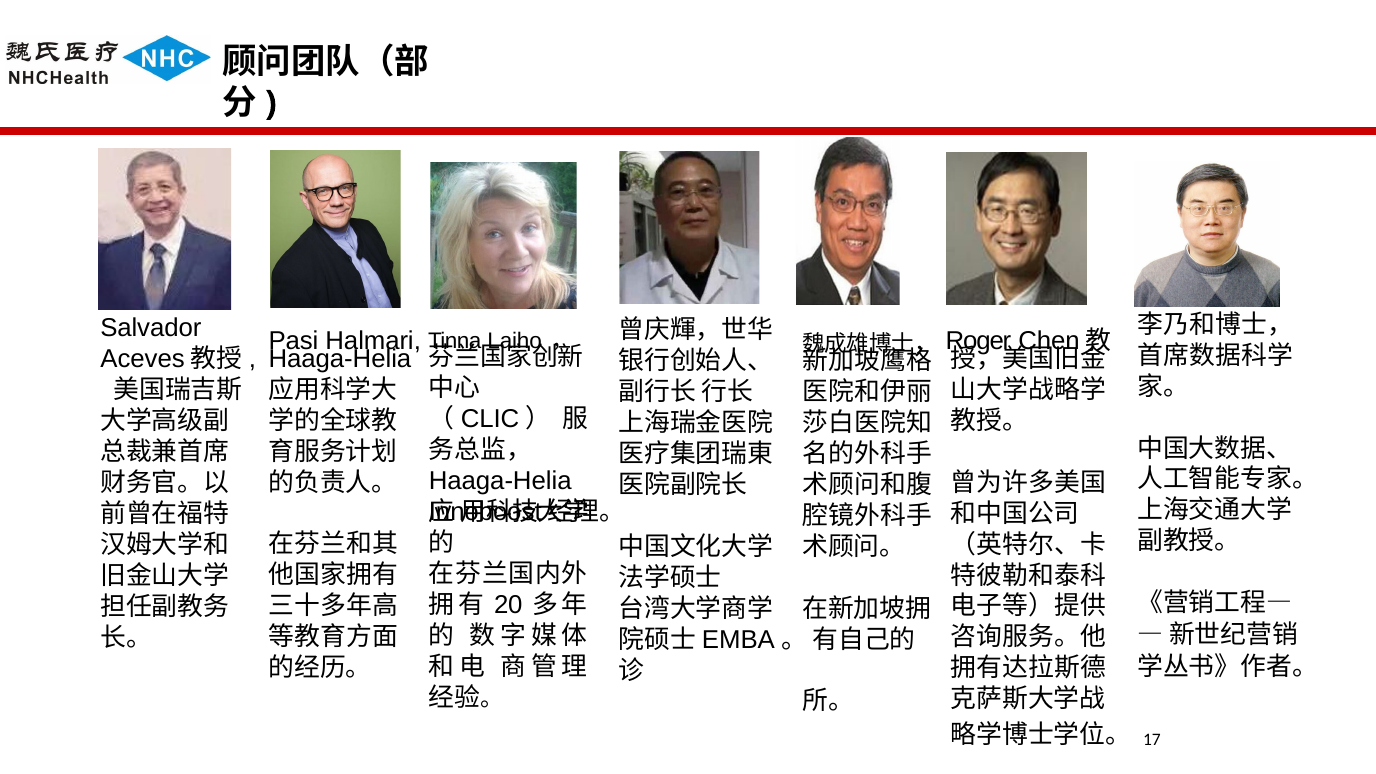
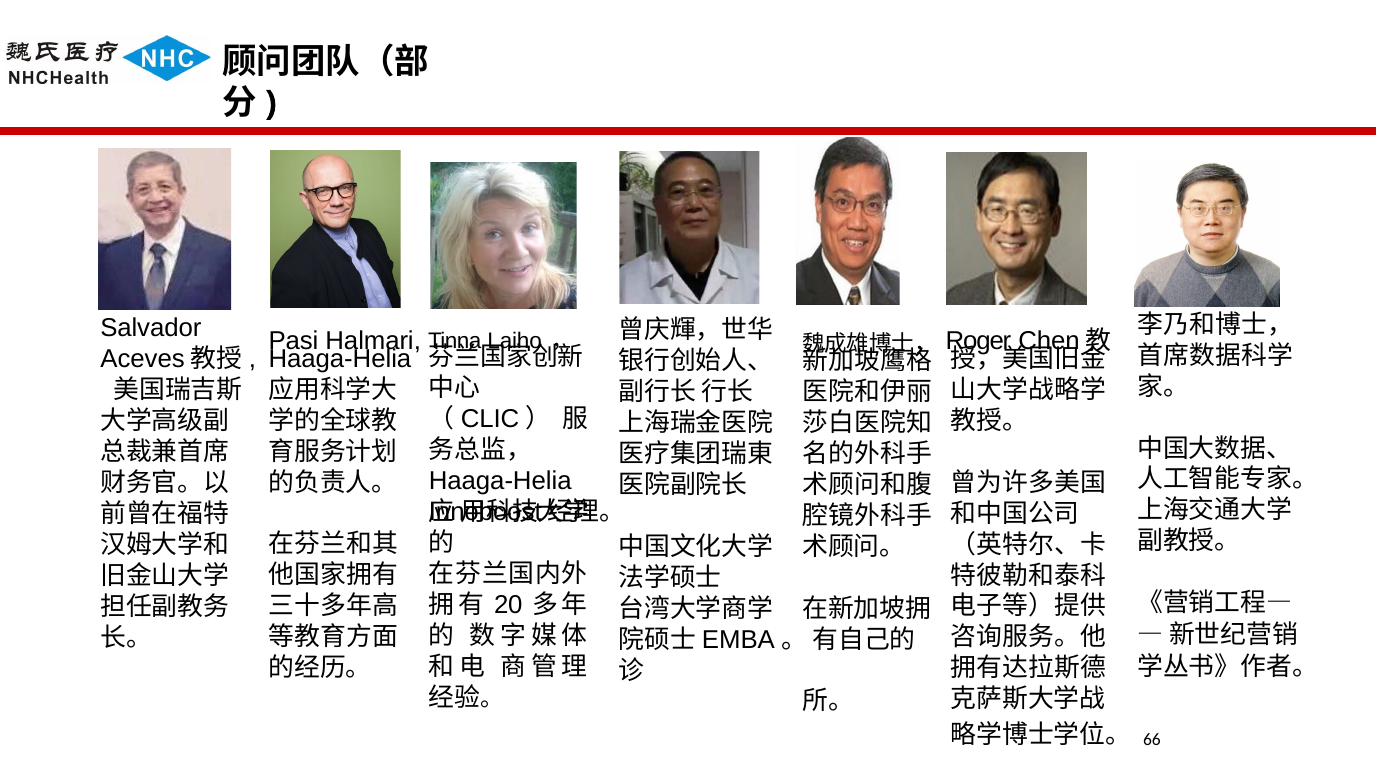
17: 17 -> 66 (1152, 739)
